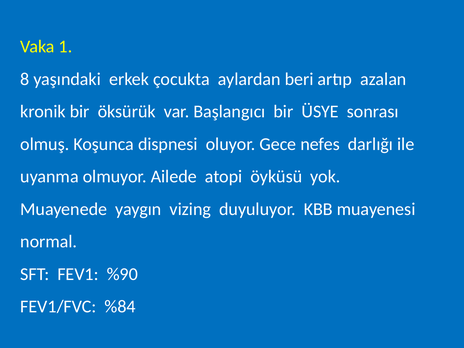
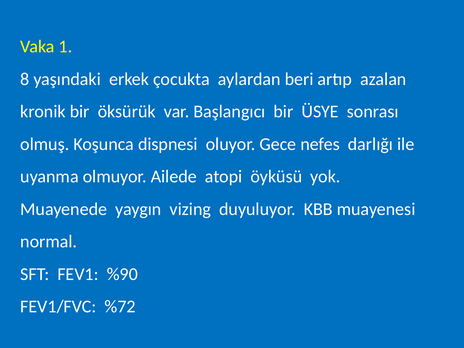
%84: %84 -> %72 (120, 307)
